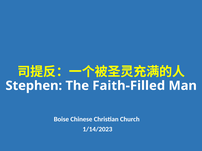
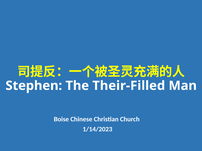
Faith-Filled: Faith-Filled -> Their-Filled (129, 86)
